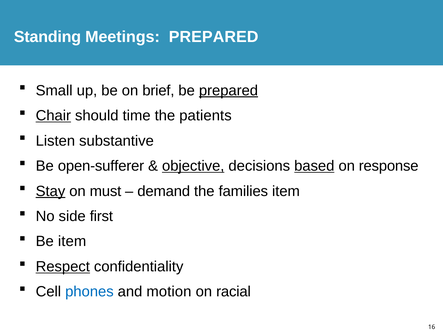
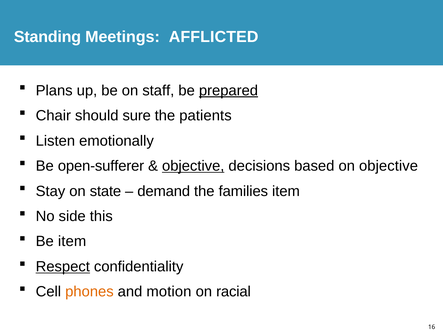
Meetings PREPARED: PREPARED -> AFFLICTED (214, 37)
Small: Small -> Plans (54, 90)
brief: brief -> staff (158, 90)
Chair underline: present -> none (53, 115)
time: time -> sure (137, 115)
substantive: substantive -> emotionally (116, 140)
based underline: present -> none (314, 166)
on response: response -> objective (389, 166)
Stay underline: present -> none (50, 191)
must: must -> state (105, 191)
first: first -> this (101, 216)
phones colour: blue -> orange (89, 291)
